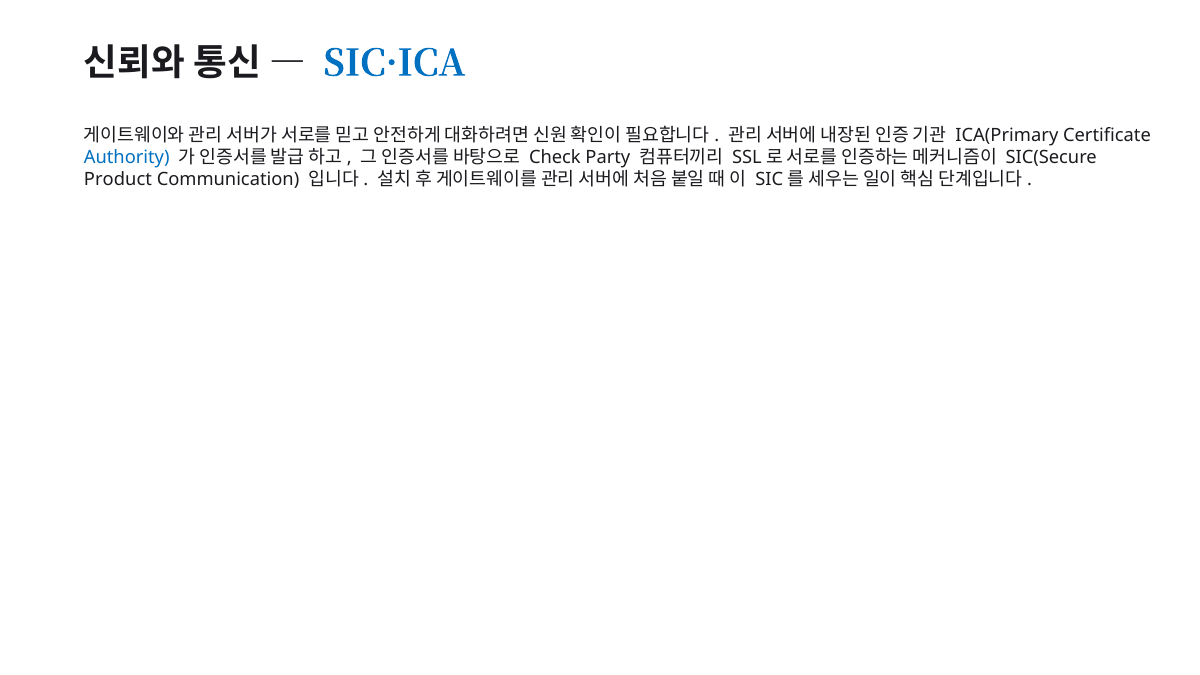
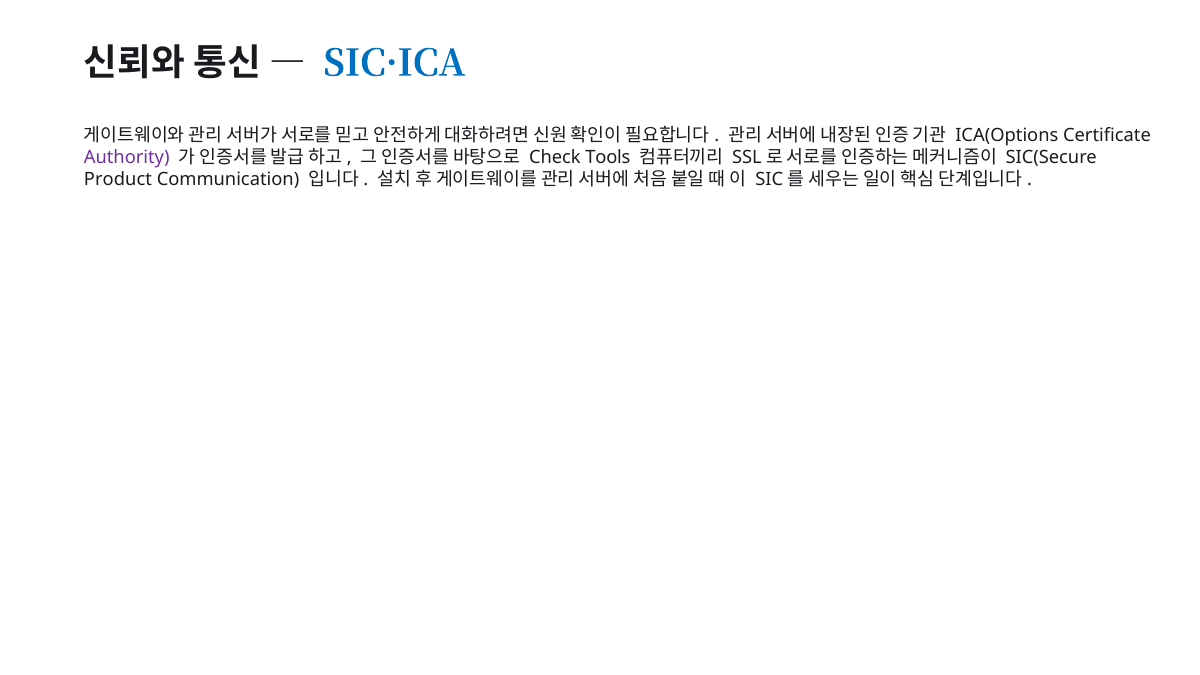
ICA(Primary: ICA(Primary -> ICA(Options (1007, 135)
Authority colour: blue -> purple (127, 157)
Party: Party -> Tools (608, 157)
